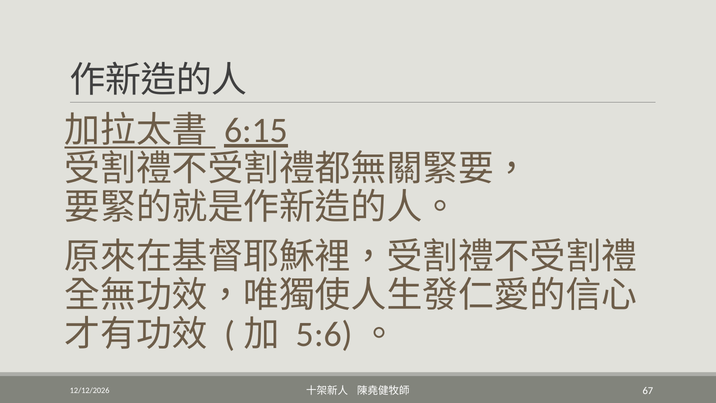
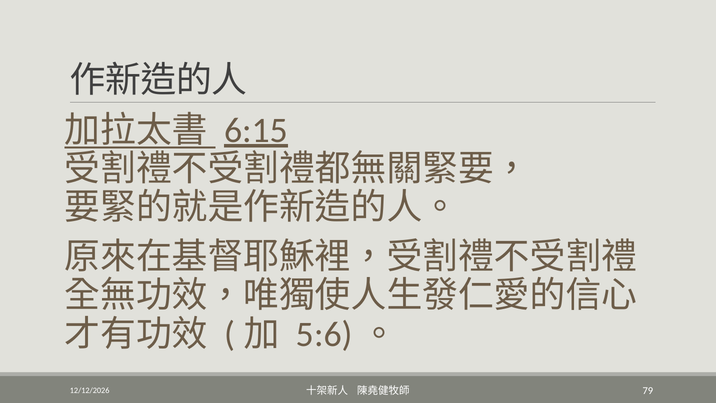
67: 67 -> 79 (648, 391)
